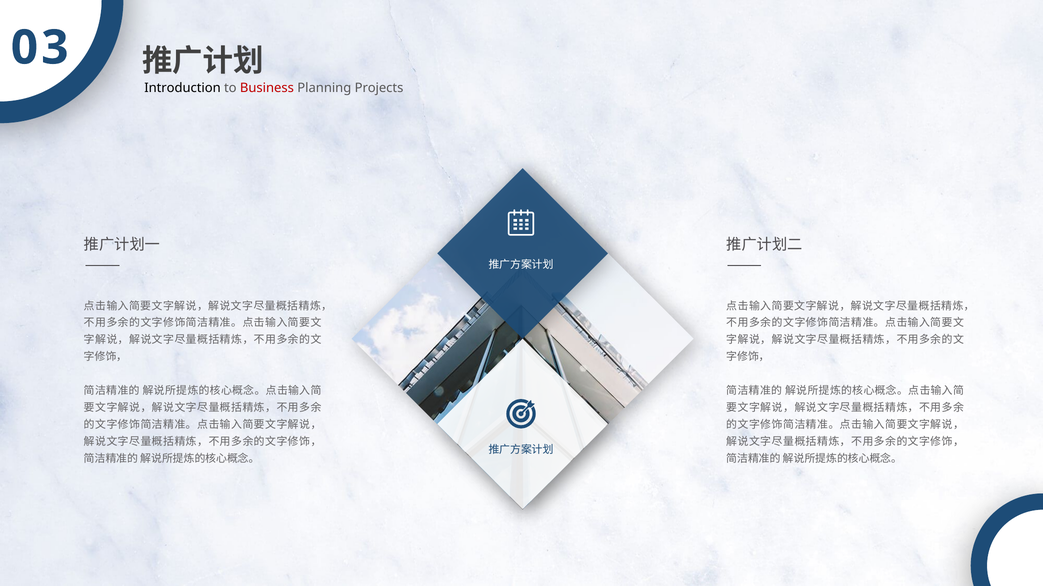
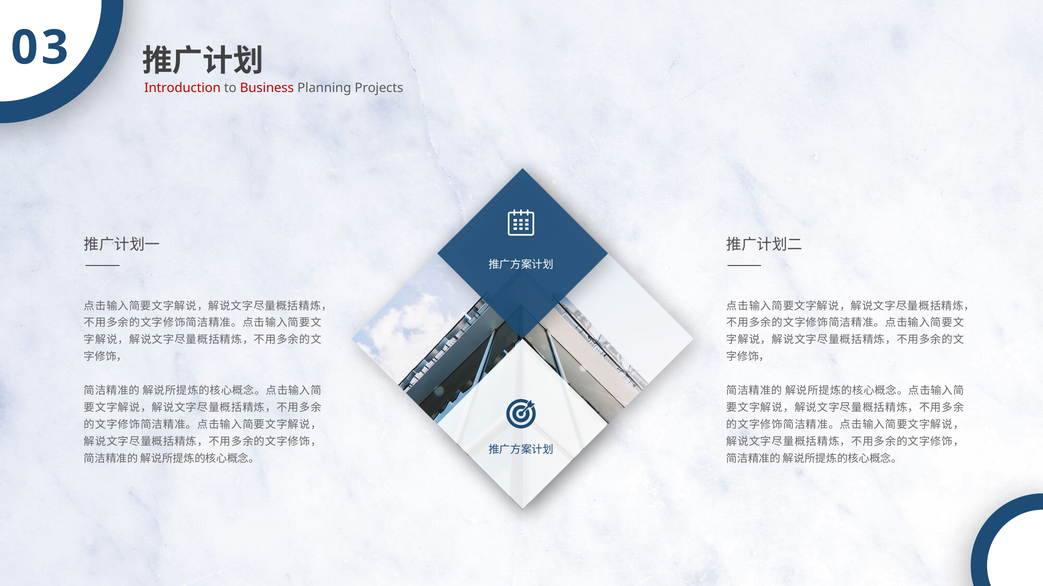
Introduction colour: black -> red (182, 88)
